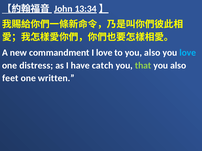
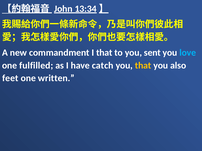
I love: love -> that (104, 53)
to you also: also -> sent (152, 53)
distress: distress -> fulfilled (36, 66)
that colour: light green -> yellow (143, 66)
